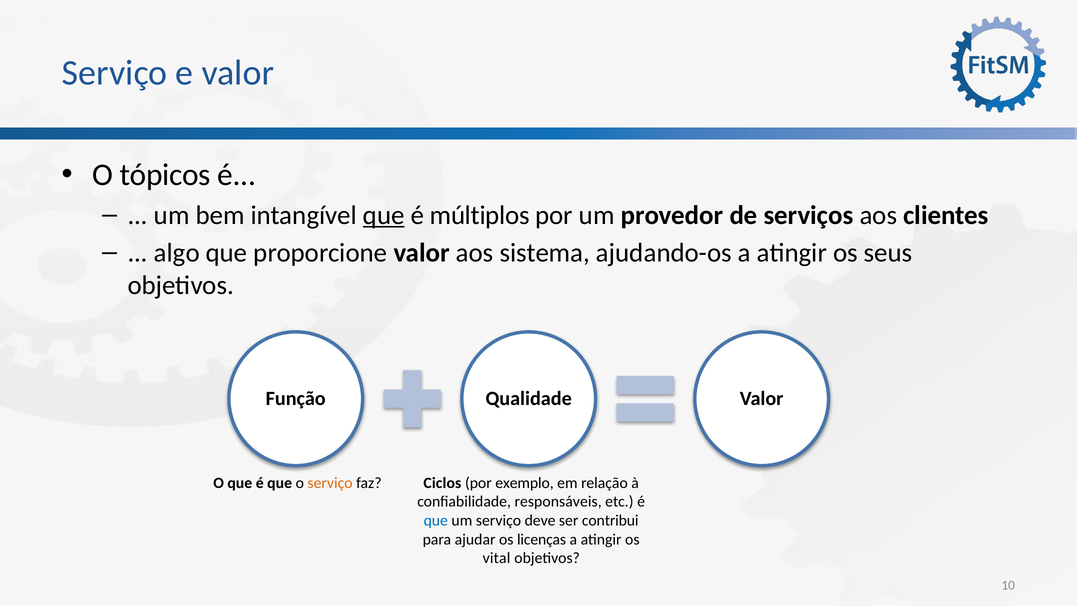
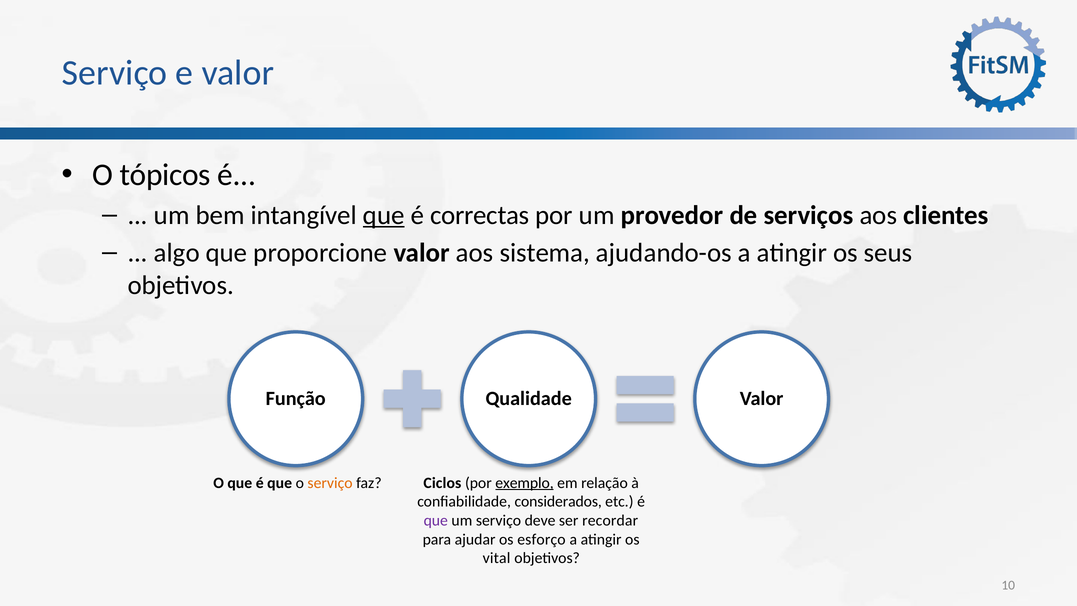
múltiplos: múltiplos -> correctas (480, 215)
exemplo underline: none -> present (525, 483)
responsáveis: responsáveis -> considerados (558, 502)
que colour: blue -> purple (436, 520)
contribui: contribui -> recordar (610, 520)
licenças: licenças -> esforço (541, 539)
